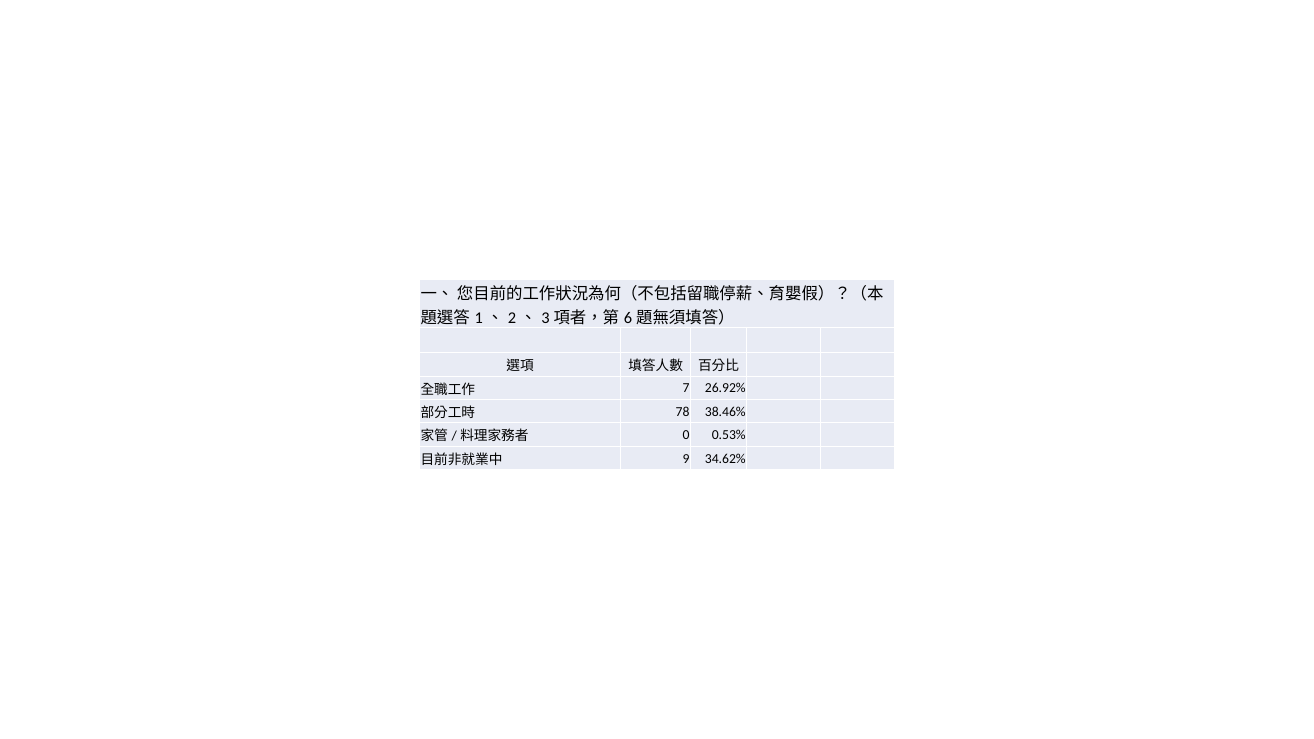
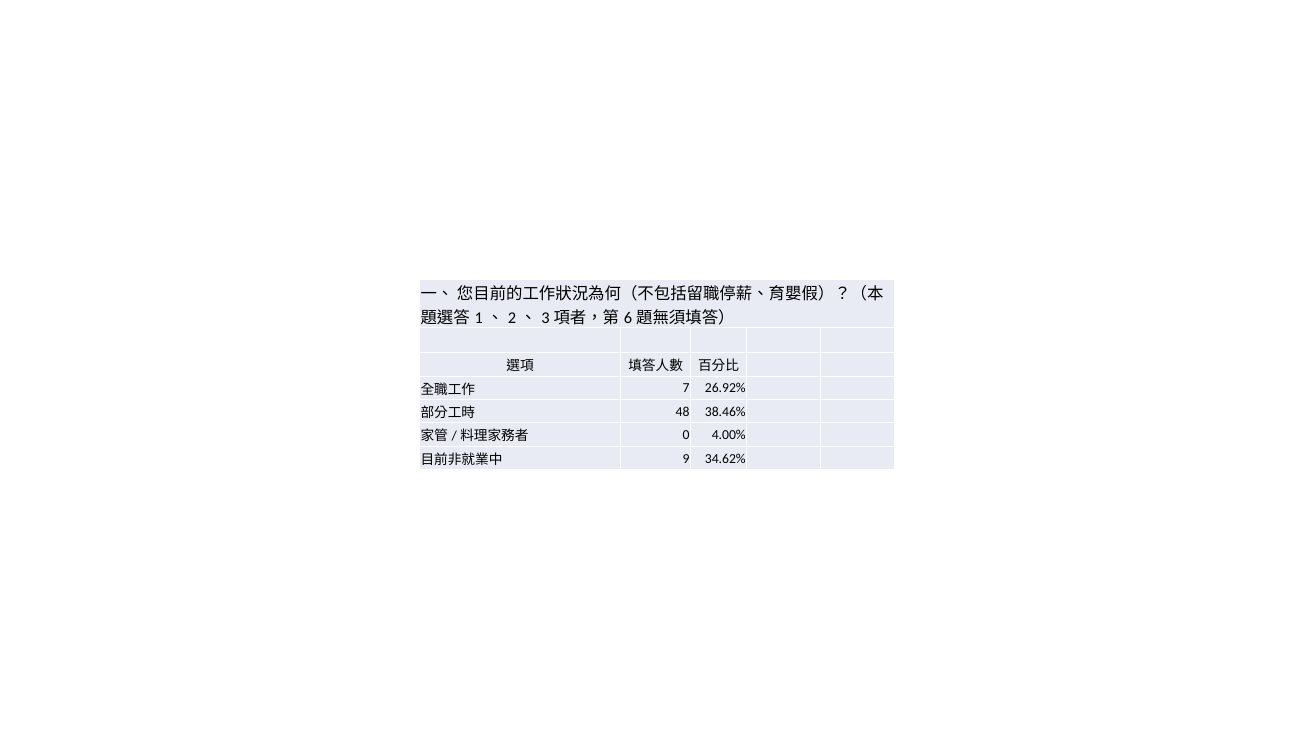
78: 78 -> 48 (683, 412)
0.53%: 0.53% -> 4.00% (729, 435)
